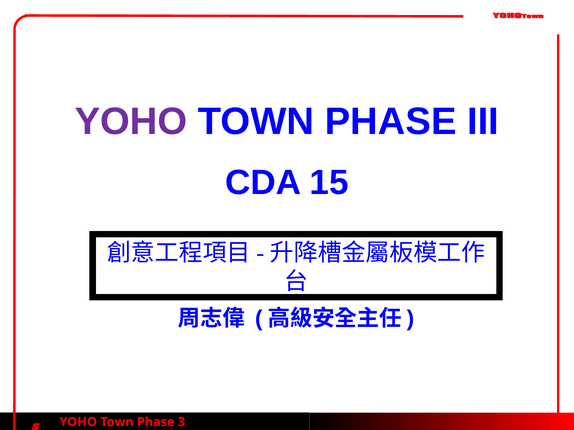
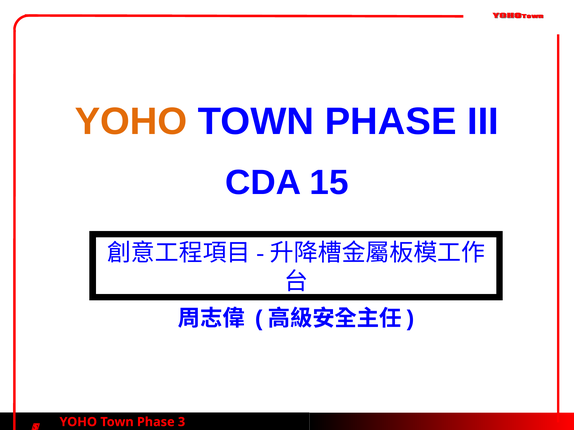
YOHO colour: purple -> orange (131, 122)
